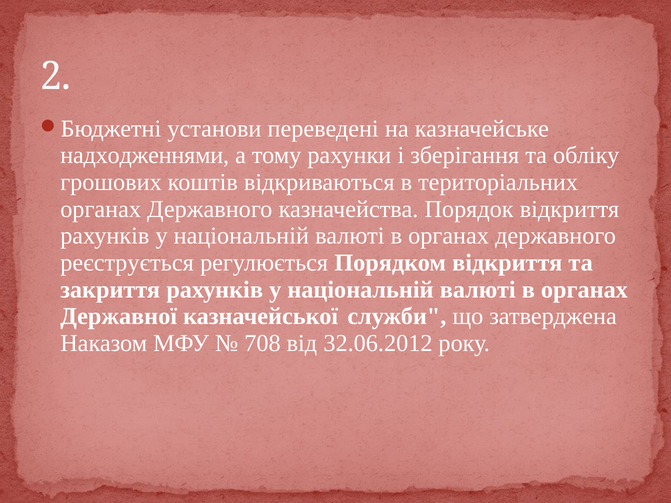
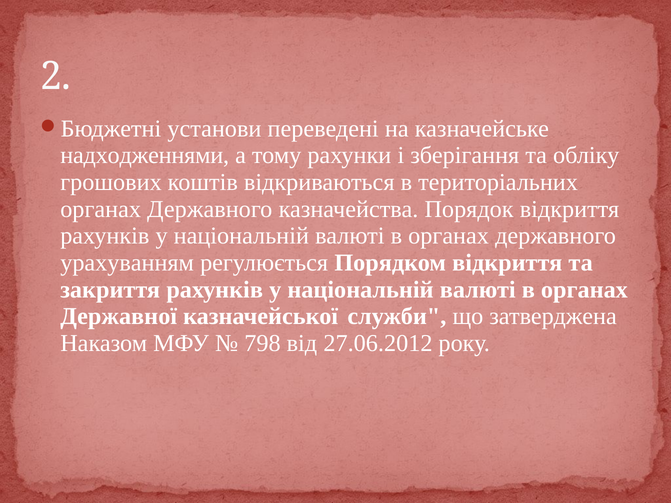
реєструється: реєструється -> урахуванням (127, 263)
708: 708 -> 798 (262, 343)
32.06.2012: 32.06.2012 -> 27.06.2012 (378, 343)
